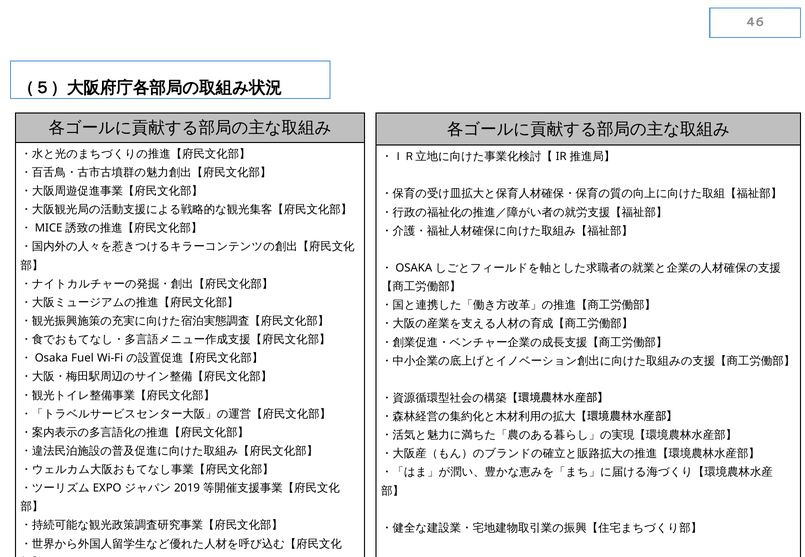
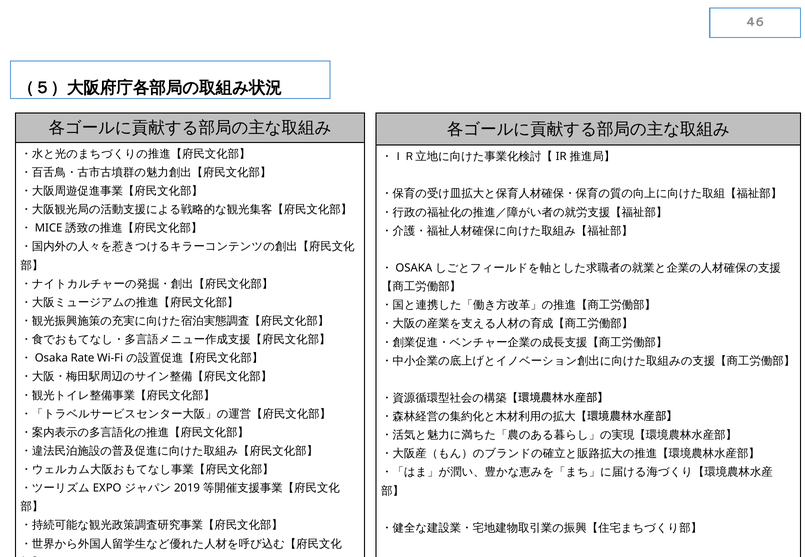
Fuel: Fuel -> Rate (83, 358)
